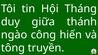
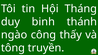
giữa: giữa -> binh (43, 22)
hiến: hiến -> thấy (71, 35)
